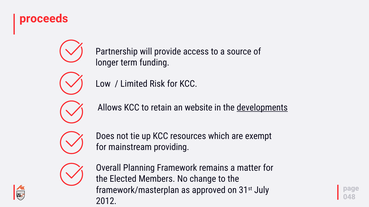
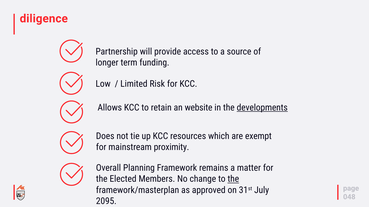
proceeds: proceeds -> diligence (44, 19)
providing: providing -> proximity (171, 148)
the underline: none -> present (233, 179)
2012: 2012 -> 2095 (106, 202)
